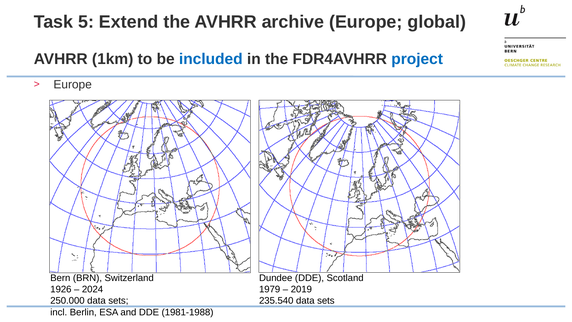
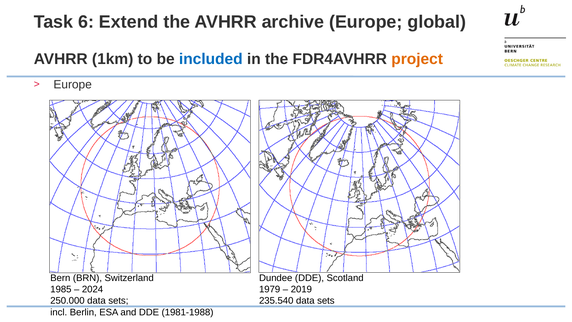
5: 5 -> 6 (86, 22)
project colour: blue -> orange (417, 59)
1926: 1926 -> 1985 (61, 289)
